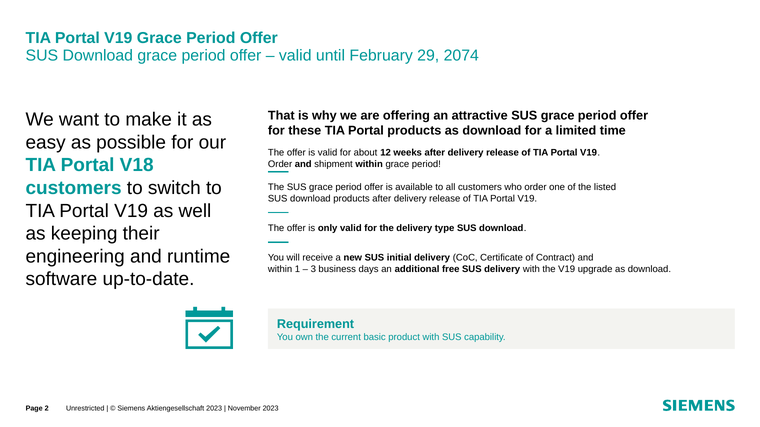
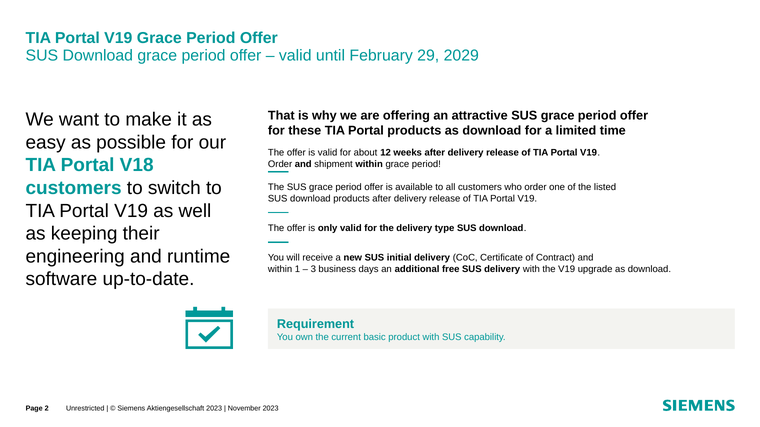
2074: 2074 -> 2029 (461, 55)
